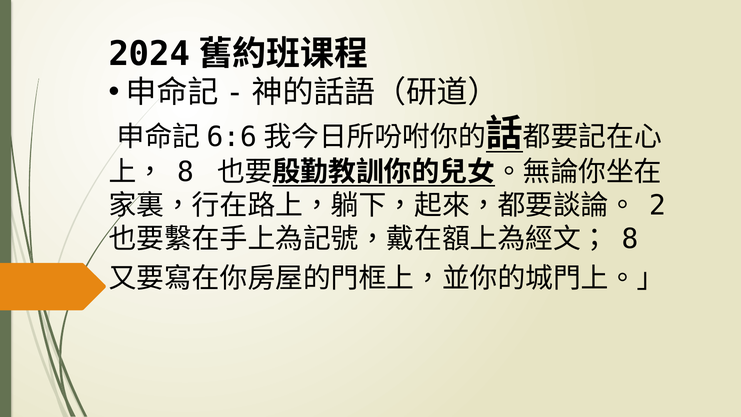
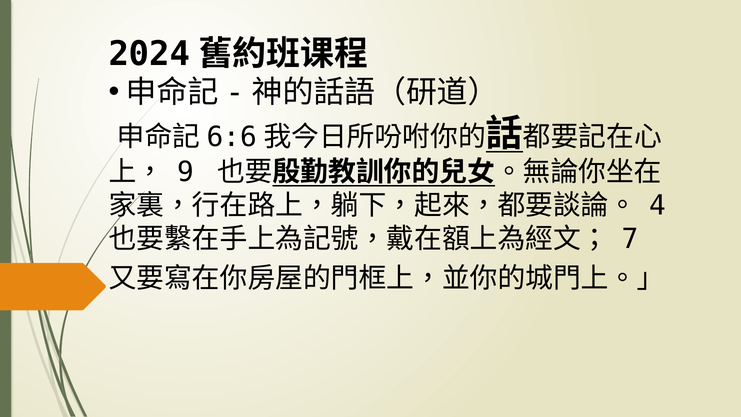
8: 8 -> 9 (185, 172)
2: 2 -> 4 (658, 205)
8: 8 -> 7 (630, 239)
